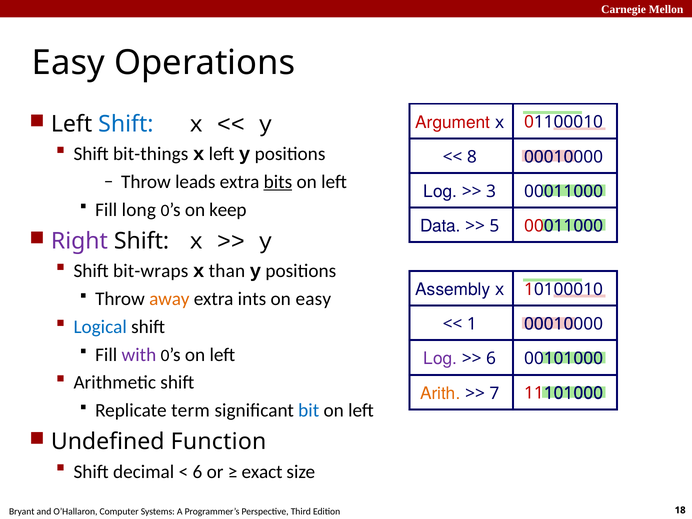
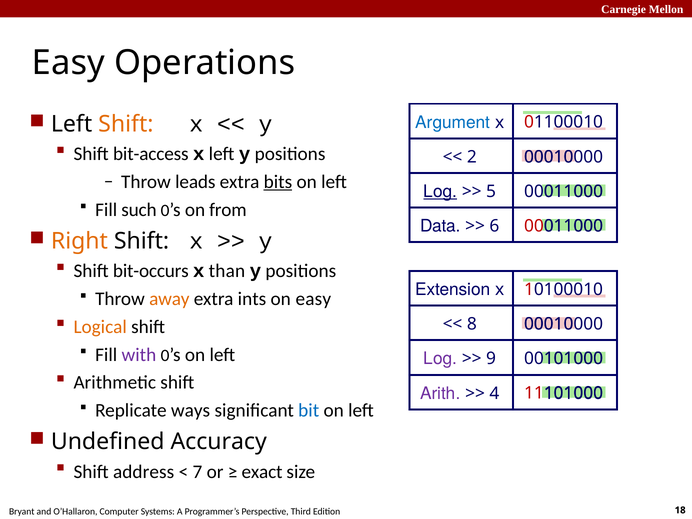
Argument colour: red -> blue (453, 122)
Shift colour: blue -> orange (126, 124)
bit-things: bit-things -> bit-access (151, 154)
8: 8 -> 2 (472, 157)
Log underline: none -> present (440, 192)
3: 3 -> 5 (491, 192)
long: long -> such (139, 210)
keep: keep -> from (228, 210)
5: 5 -> 6 (494, 226)
Right colour: purple -> orange (79, 241)
bit-wraps: bit-wraps -> bit-occurs (151, 271)
Assembly: Assembly -> Extension (453, 290)
Logical colour: blue -> orange (100, 327)
1: 1 -> 8 (472, 324)
6: 6 -> 9 (491, 359)
Arith colour: orange -> purple (440, 393)
7: 7 -> 4 (494, 393)
term: term -> ways (191, 410)
Function: Function -> Accuracy (219, 442)
decimal: decimal -> address (144, 472)
6: 6 -> 7 (197, 472)
